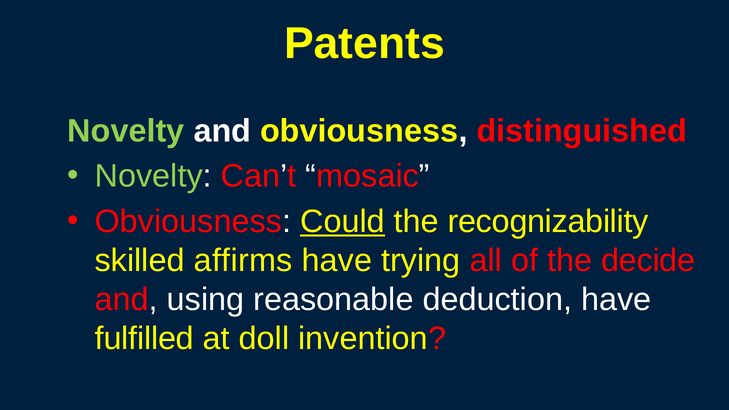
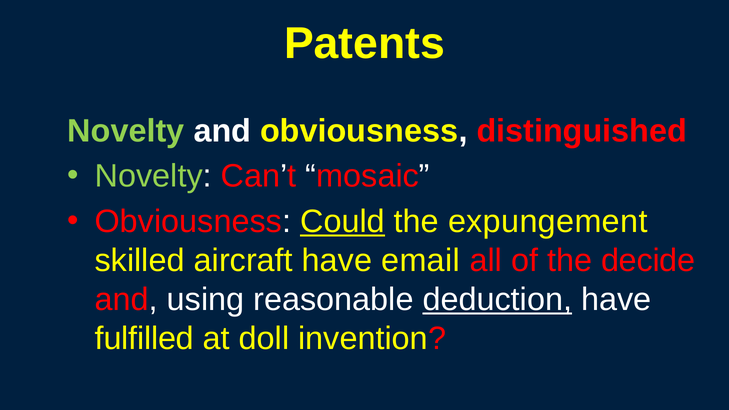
recognizability: recognizability -> expungement (548, 222)
affirms: affirms -> aircraft (243, 261)
trying: trying -> email (421, 261)
deduction underline: none -> present (497, 300)
